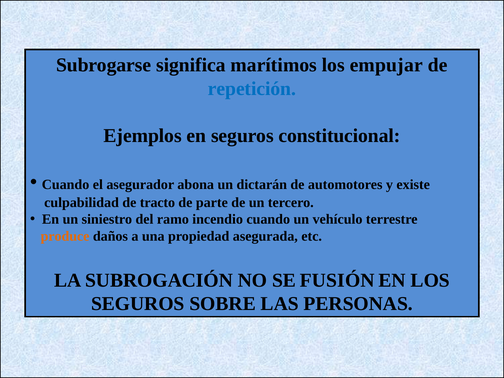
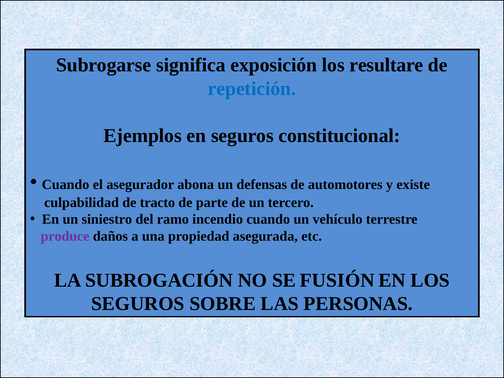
marítimos: marítimos -> exposición (274, 65)
empujar: empujar -> resultare (386, 65)
dictarán: dictarán -> defensas (262, 185)
produce colour: orange -> purple (65, 236)
